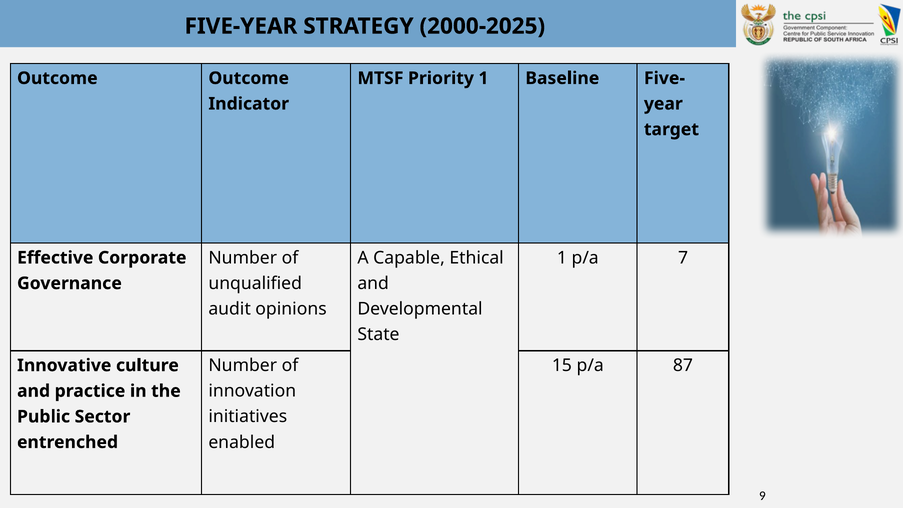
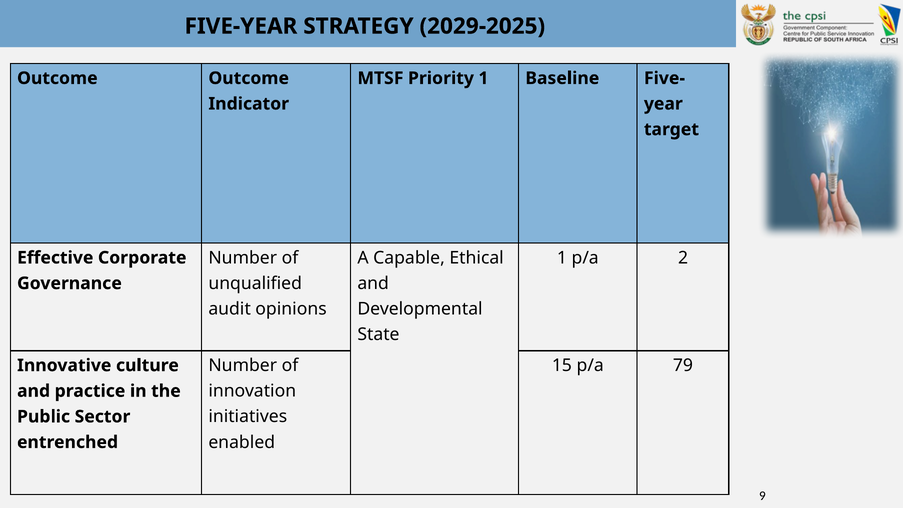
2000-2025: 2000-2025 -> 2029-2025 (482, 26)
7: 7 -> 2 (683, 258)
87: 87 -> 79 (683, 365)
